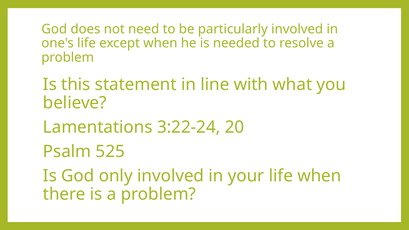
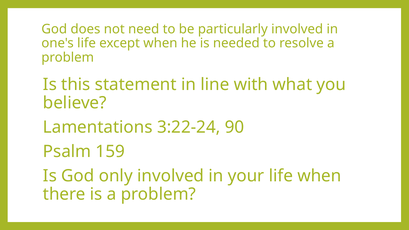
20: 20 -> 90 (234, 127)
525: 525 -> 159 (110, 152)
